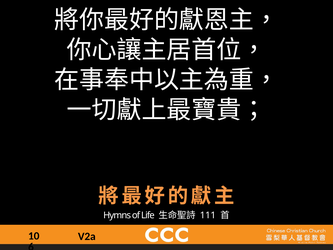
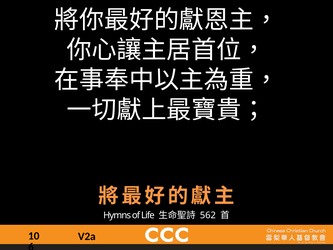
111: 111 -> 562 (208, 215)
